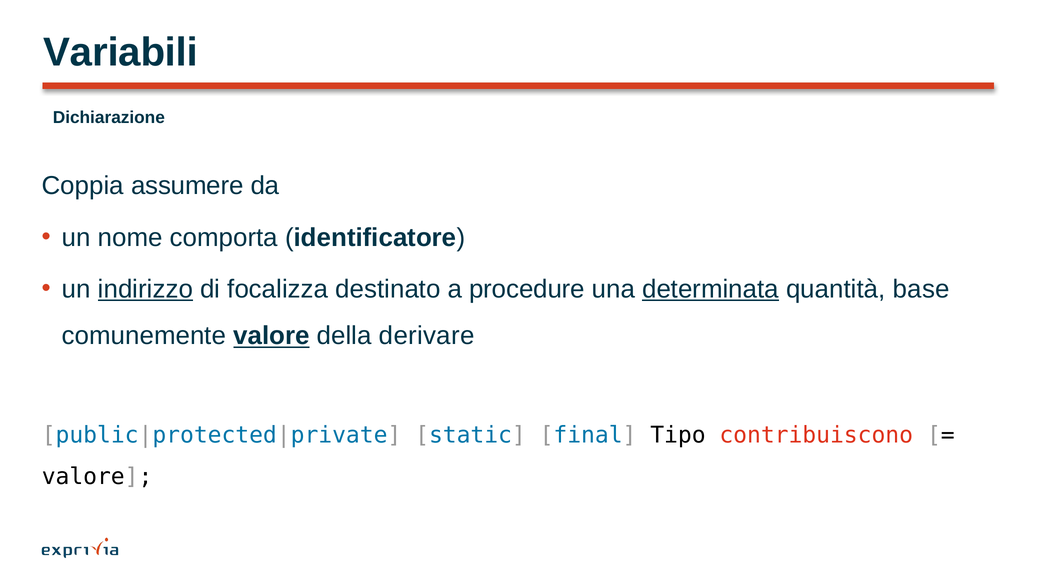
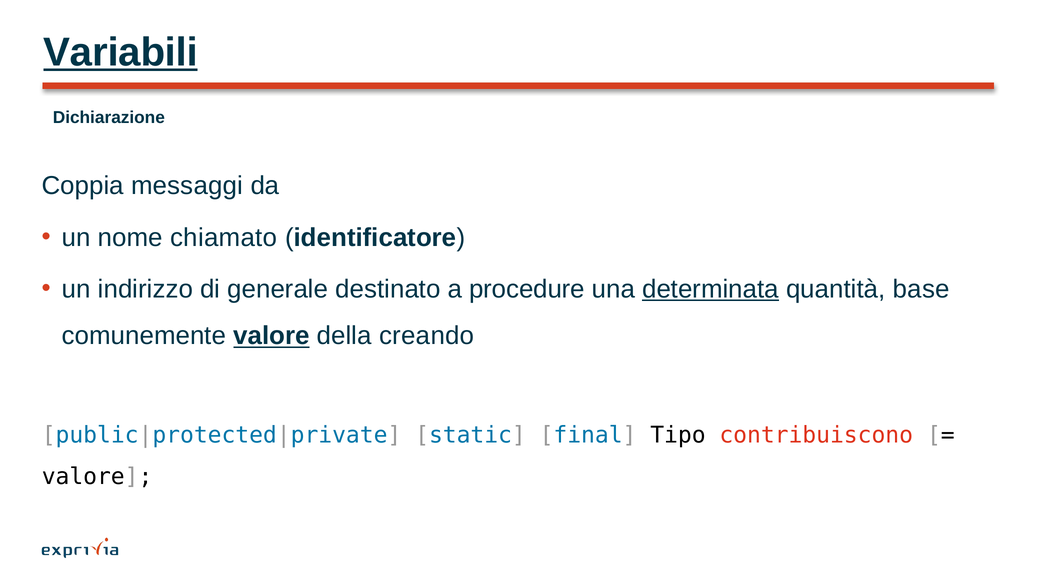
Variabili underline: none -> present (121, 53)
assumere: assumere -> messaggi (187, 186)
comporta: comporta -> chiamato (224, 238)
indirizzo underline: present -> none (145, 289)
focalizza: focalizza -> generale (278, 289)
derivare: derivare -> creando (427, 336)
